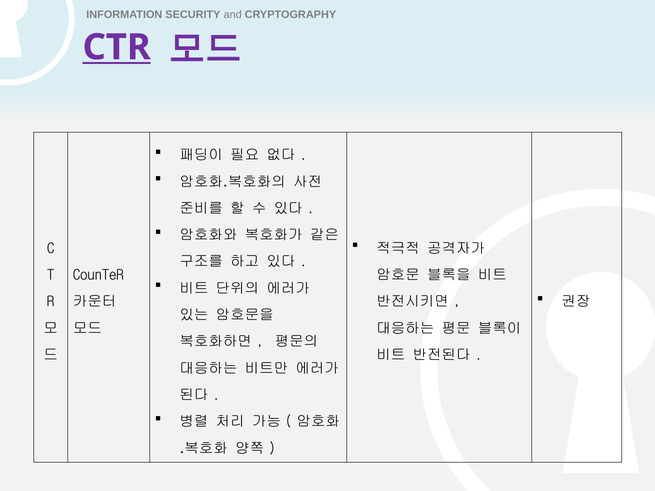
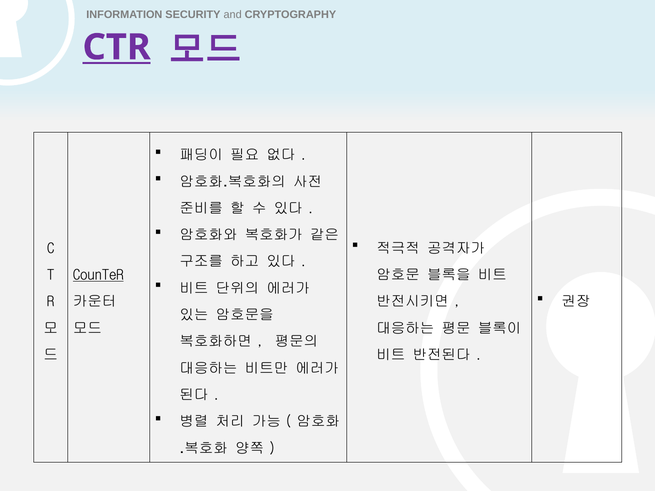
CounTeR underline: none -> present (98, 275)
